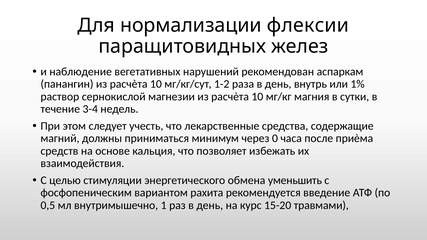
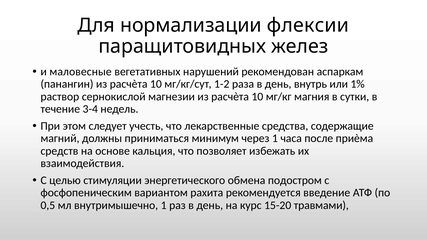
наблюдение: наблюдение -> маловесные (81, 72)
через 0: 0 -> 1 (275, 139)
уменьшить: уменьшить -> подостром (295, 180)
